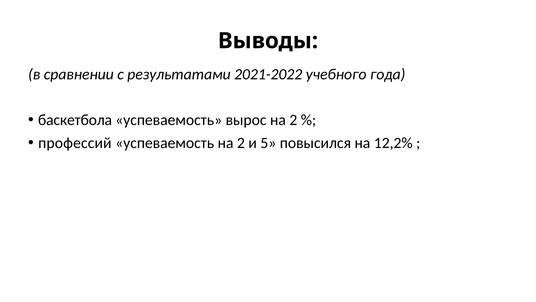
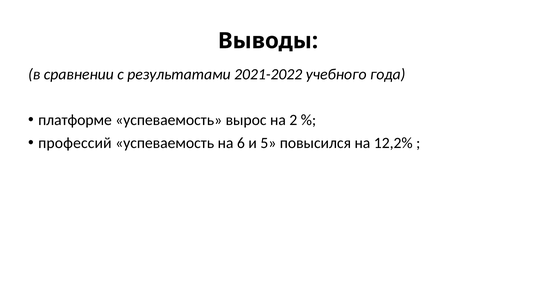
баскетбола: баскетбола -> платформе (75, 120)
успеваемость на 2: 2 -> 6 (241, 143)
